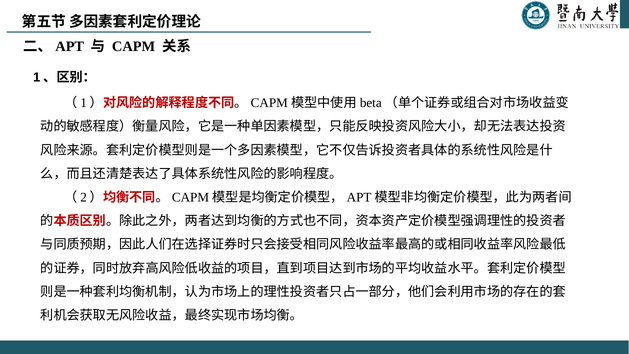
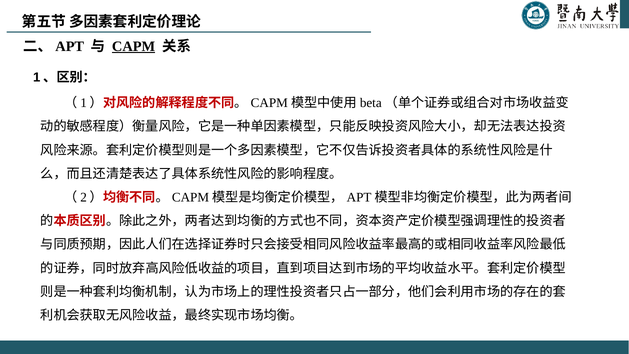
CAPM underline: none -> present (134, 46)
